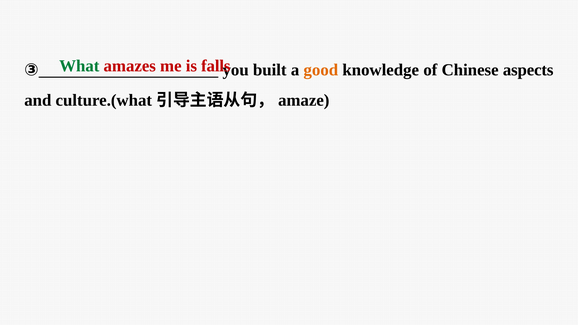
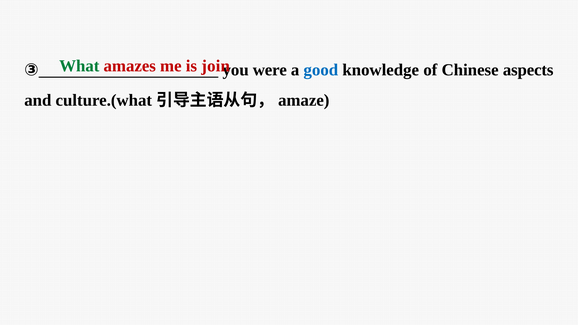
falls: falls -> join (216, 66)
built: built -> were (270, 70)
good colour: orange -> blue (321, 70)
